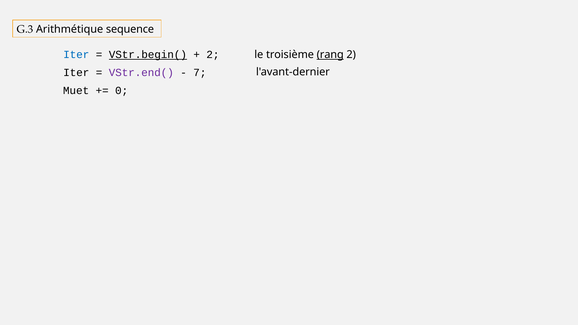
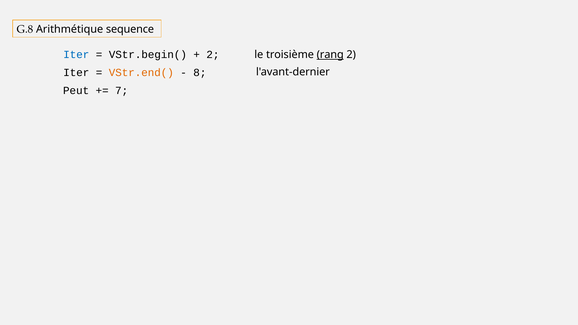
G.3: G.3 -> G.8 (25, 29)
VStr.begin( underline: present -> none (148, 55)
VStr.end( colour: purple -> orange (141, 73)
7: 7 -> 8 (200, 73)
Muet: Muet -> Peut (76, 91)
0: 0 -> 7 (122, 91)
